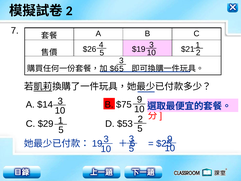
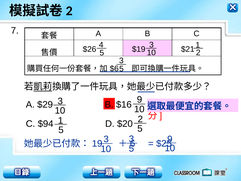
$14: $14 -> $29 (45, 104)
$75: $75 -> $16 (124, 104)
$29: $29 -> $94 (46, 124)
$53: $53 -> $20 (125, 124)
